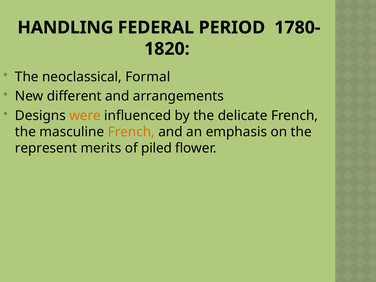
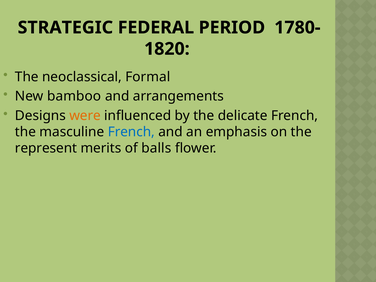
HANDLING: HANDLING -> STRATEGIC (65, 28)
different: different -> bamboo (74, 96)
French colour: orange -> blue (131, 132)
piled: piled -> balls (156, 148)
